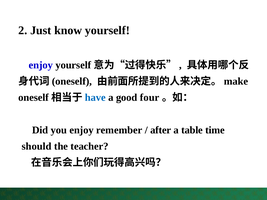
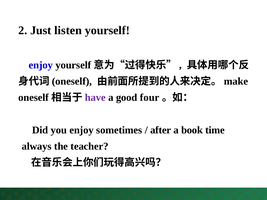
know: know -> listen (68, 30)
have colour: blue -> purple (95, 98)
remember: remember -> sometimes (119, 130)
table: table -> book (192, 130)
should: should -> always (37, 147)
